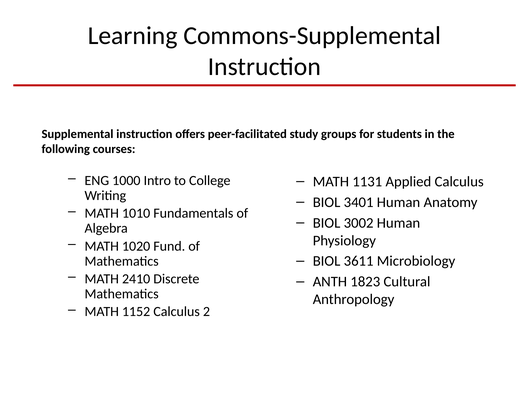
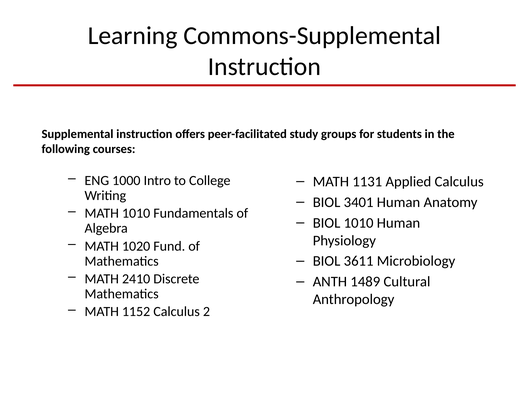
BIOL 3002: 3002 -> 1010 (359, 223)
1823: 1823 -> 1489 (365, 282)
